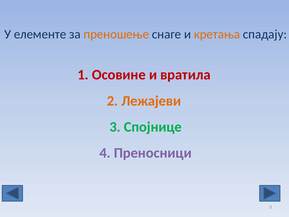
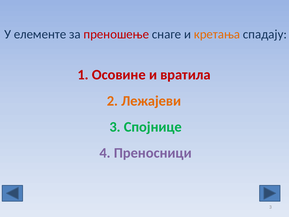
преношење colour: orange -> red (116, 34)
